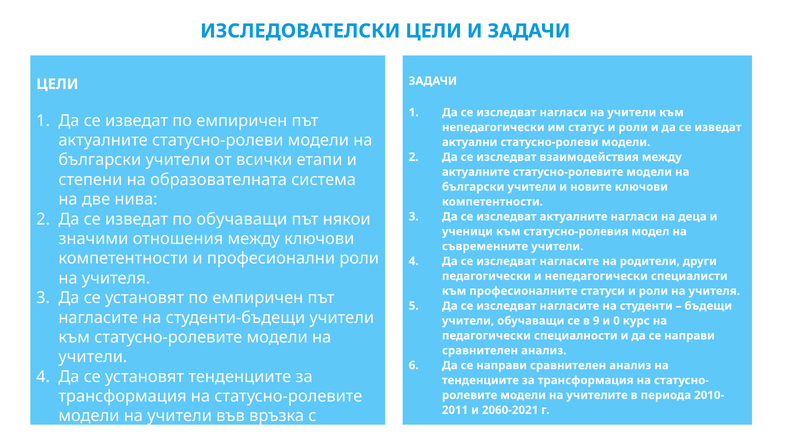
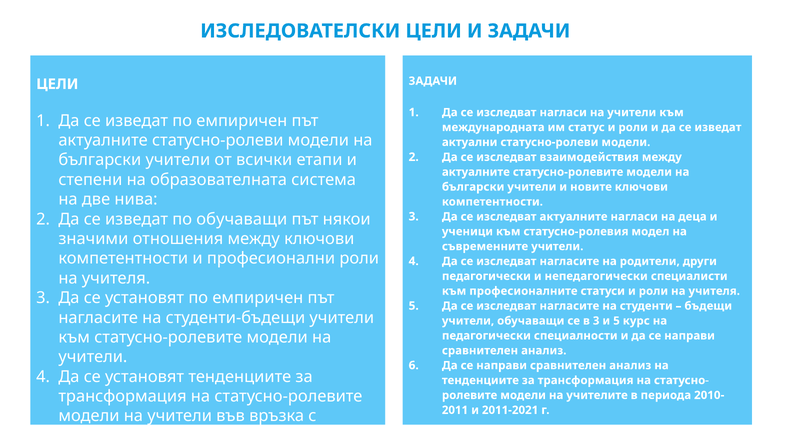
непедагогически: непедагогически -> международната (493, 127)
в 9: 9 -> 3 (596, 321)
и 0: 0 -> 5 (616, 321)
2060-2021: 2060-2021 -> 2011-2021 (510, 410)
